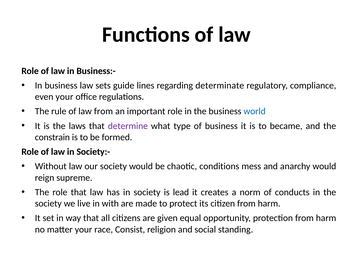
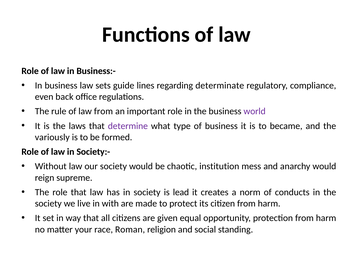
even your: your -> back (64, 97)
world colour: blue -> purple (255, 111)
constrain: constrain -> variously (52, 137)
conditions: conditions -> institution (219, 166)
Consist: Consist -> Roman (130, 229)
